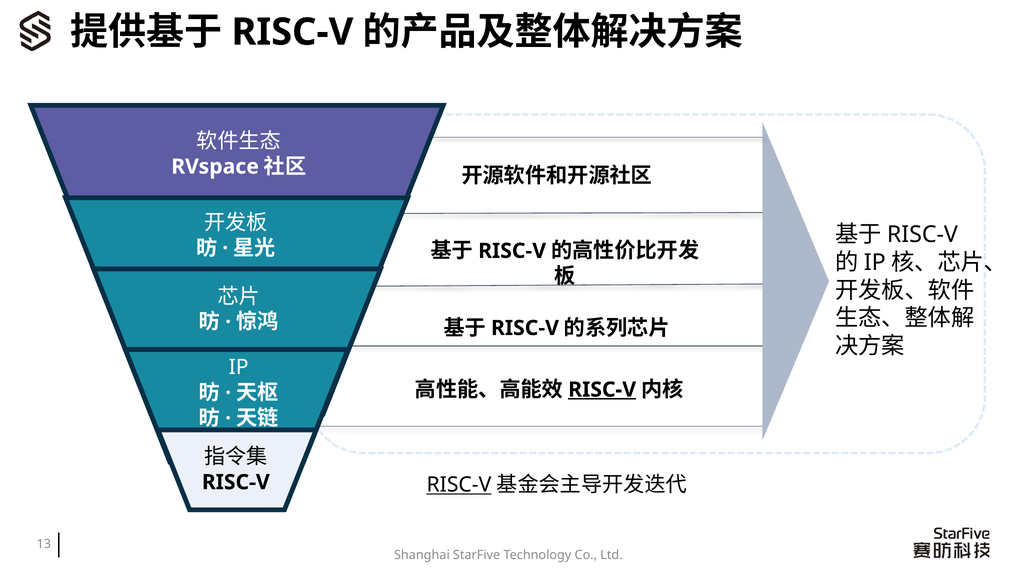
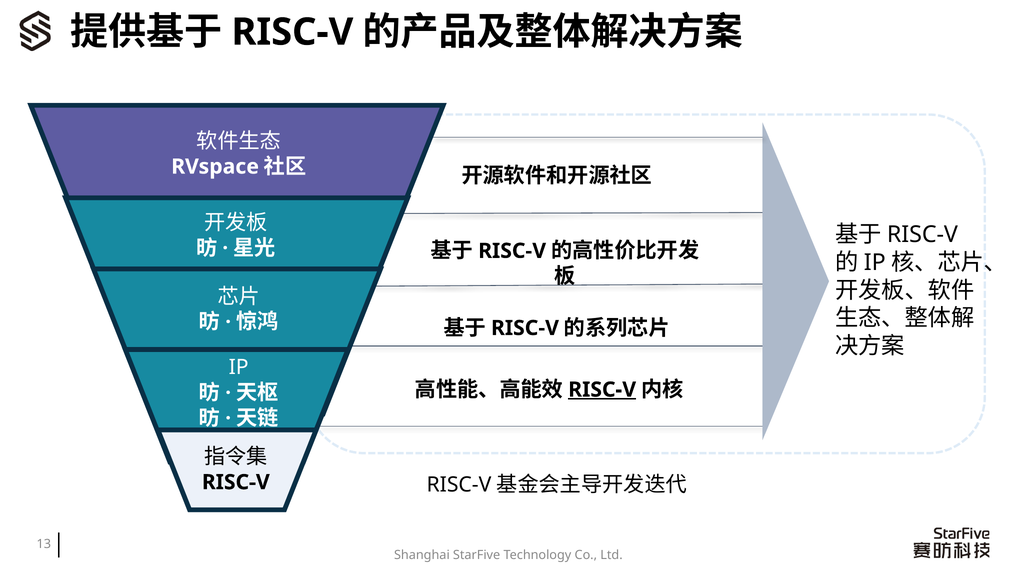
RISC-V underline: present -> none (459, 484)
